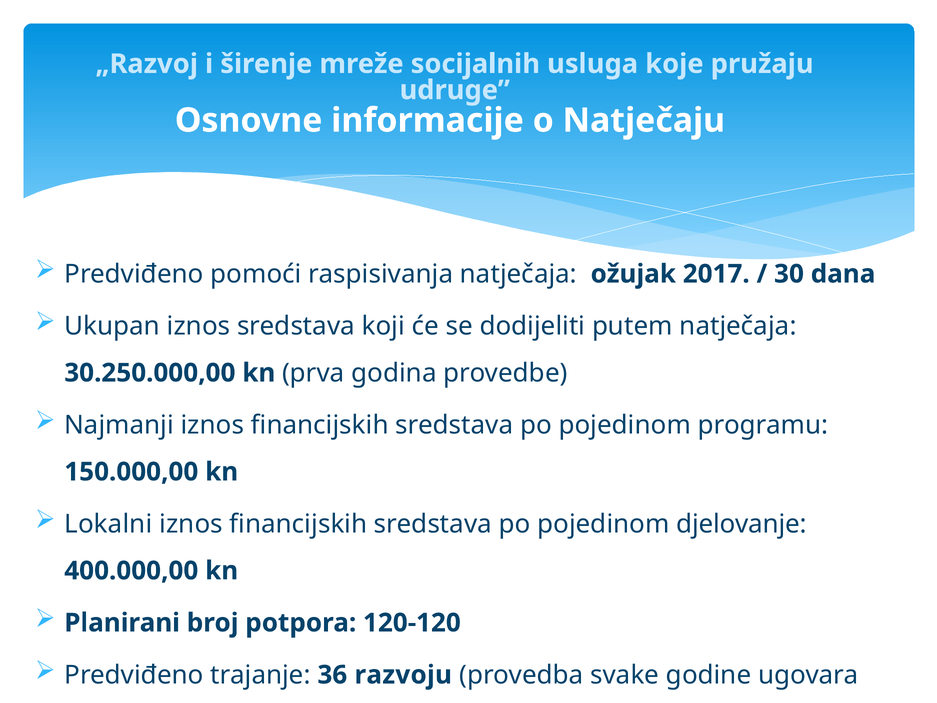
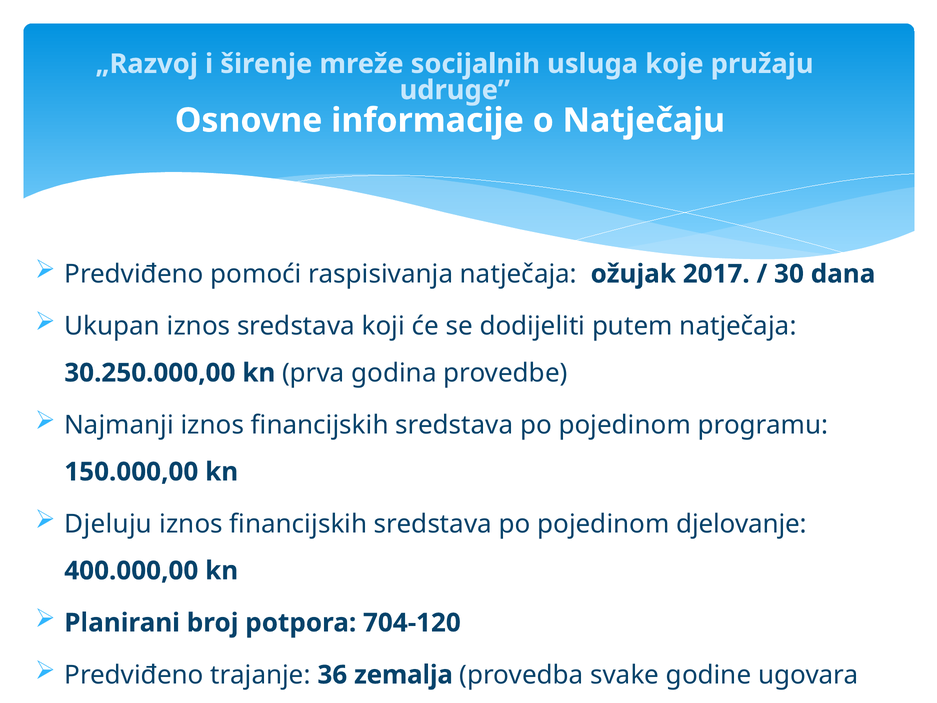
Lokalni: Lokalni -> Djeluju (108, 524)
120-120: 120-120 -> 704-120 (412, 623)
razvoju: razvoju -> zemalja (403, 675)
